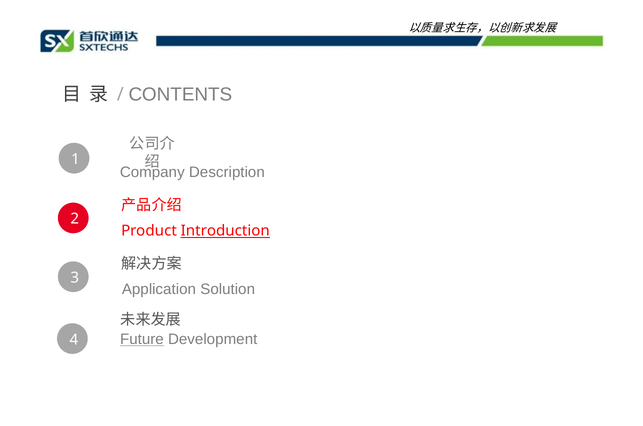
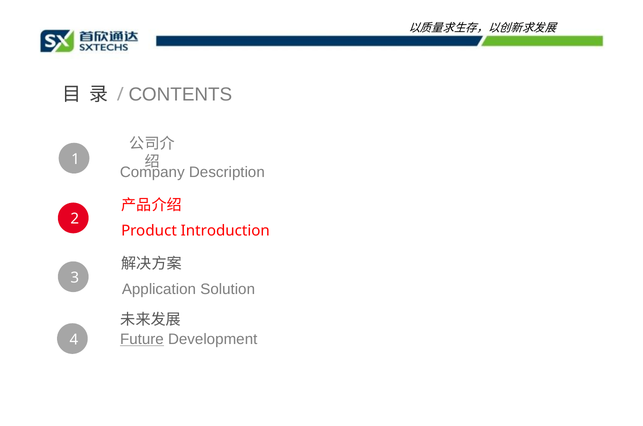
Introduction underline: present -> none (225, 231)
